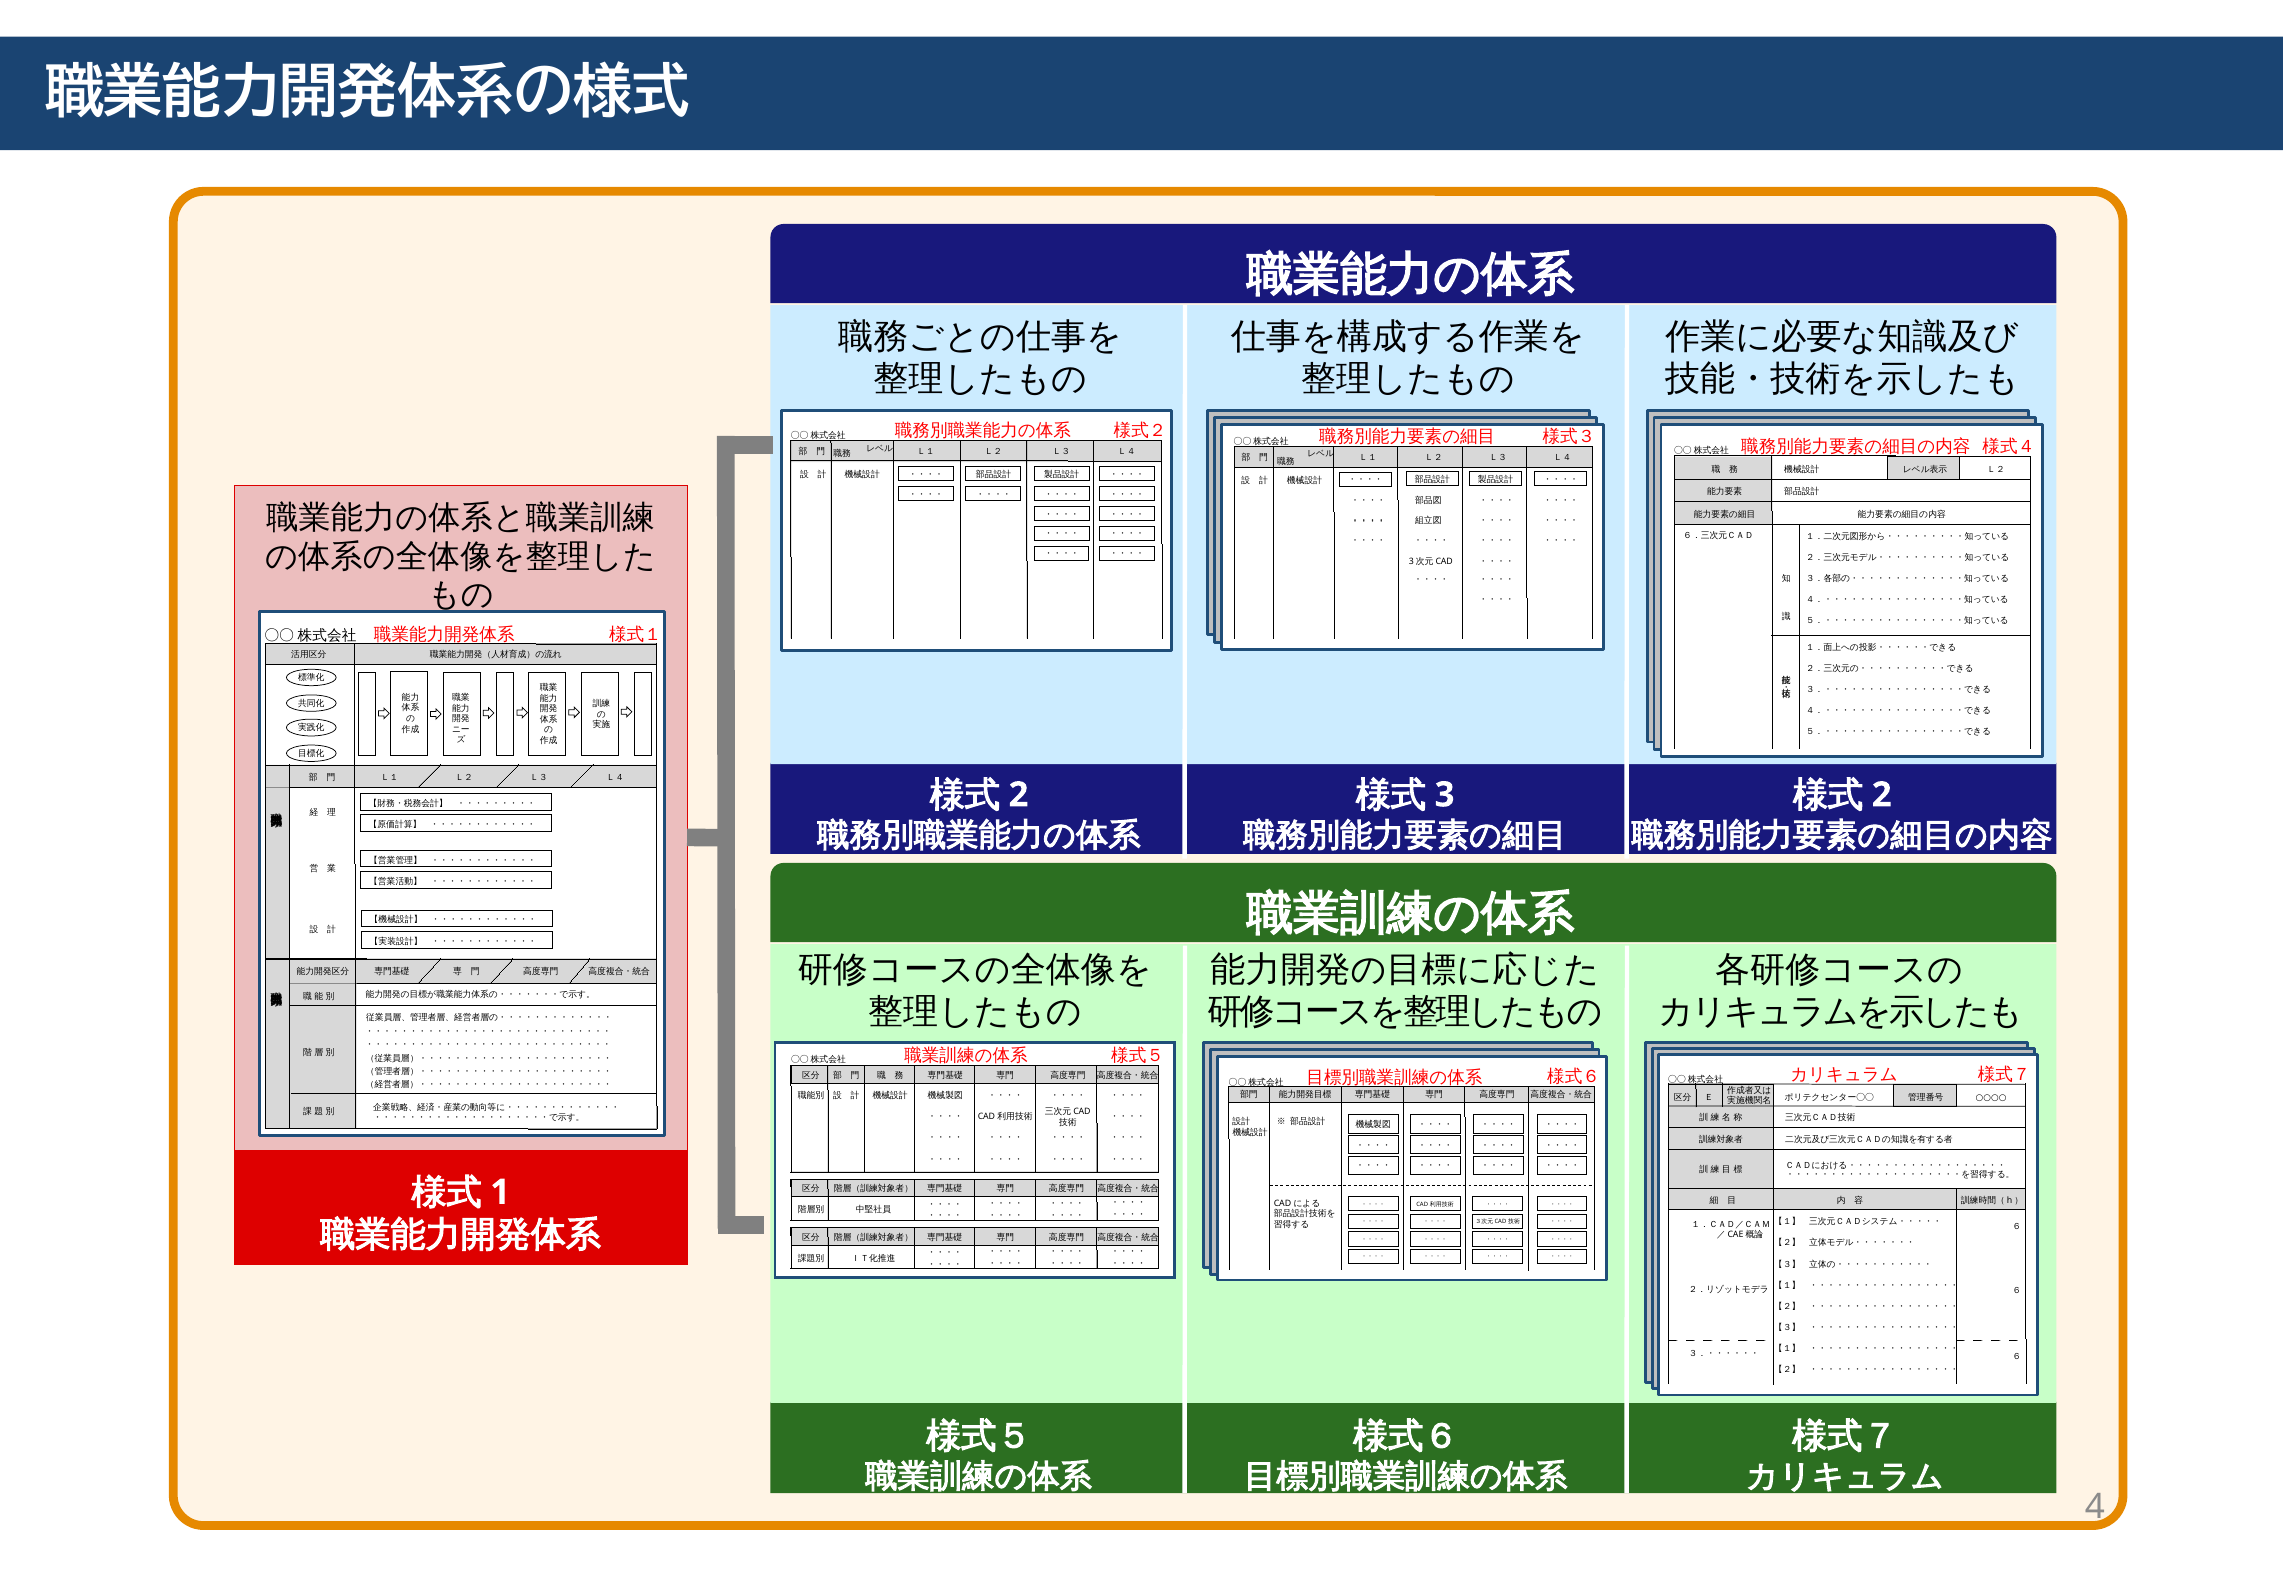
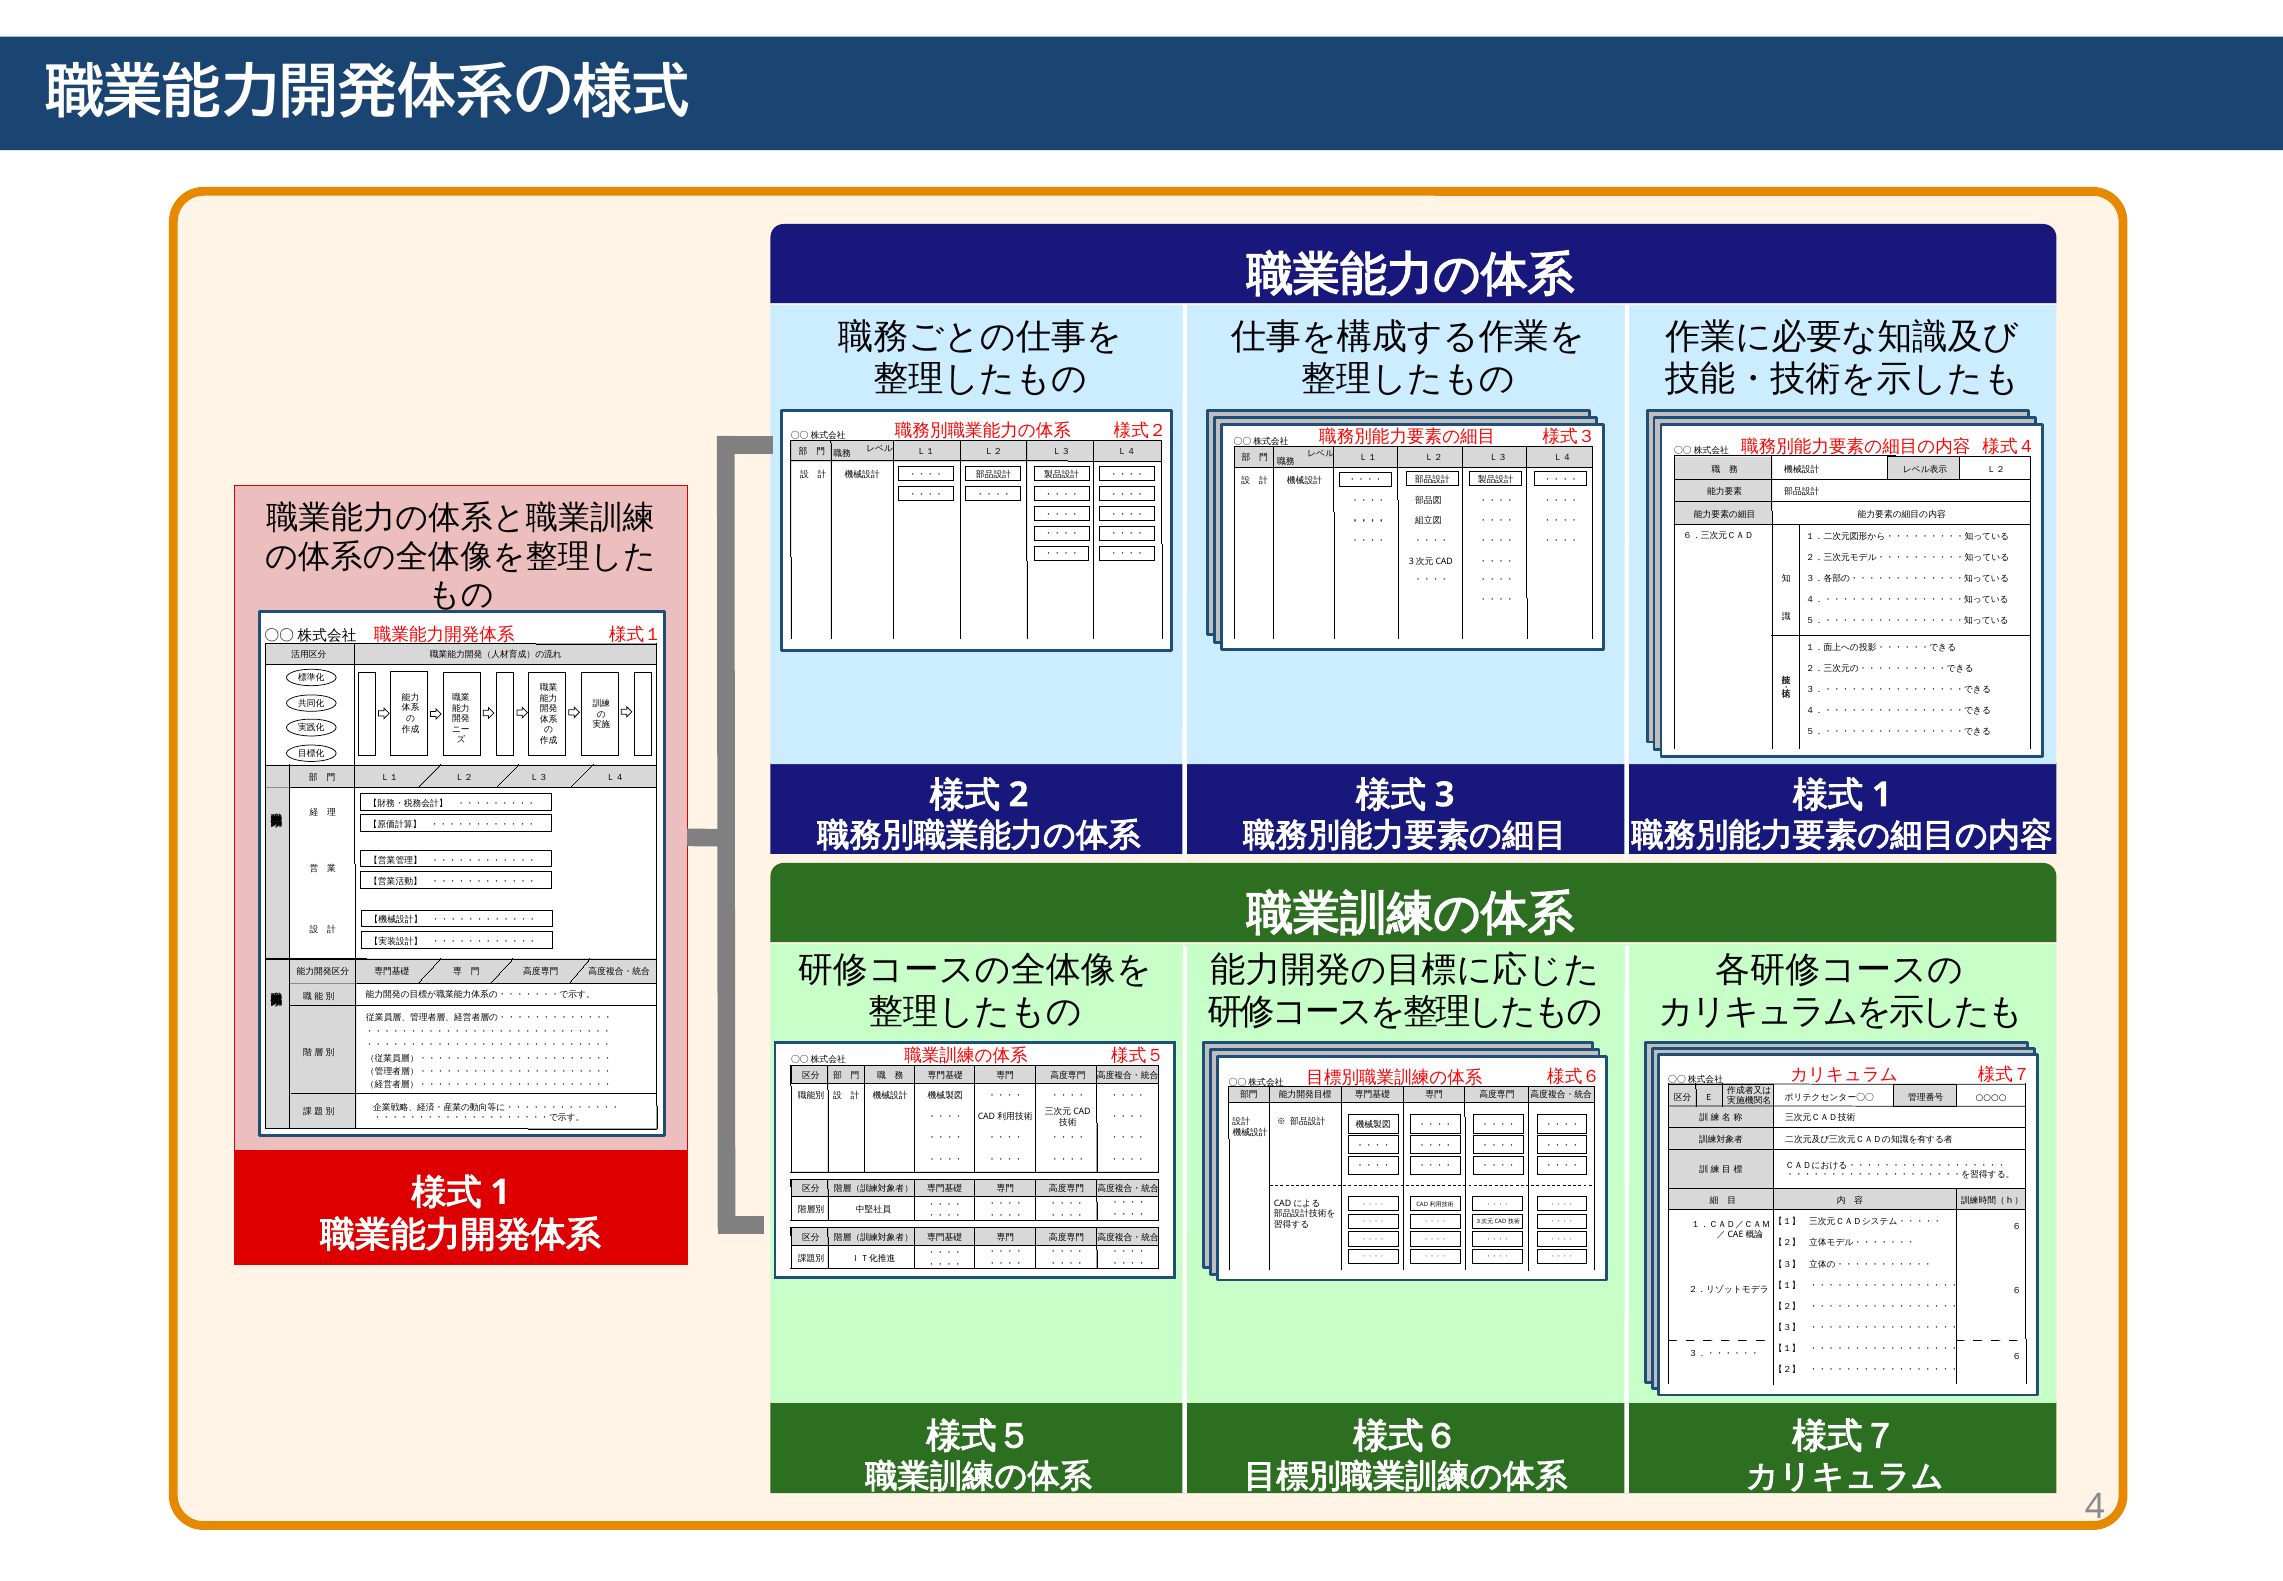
2: 2 -> 1 (1882, 795)
